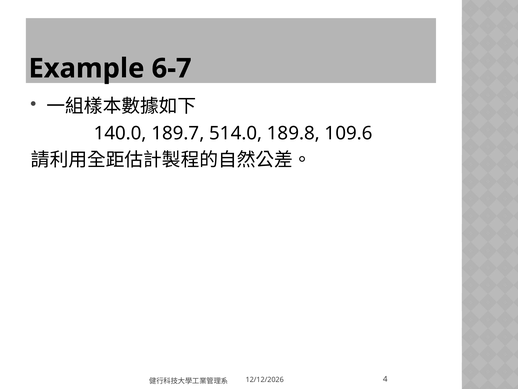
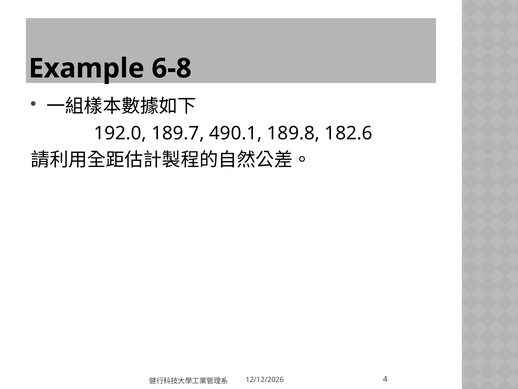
6-7: 6-7 -> 6-8 (172, 68)
140.0: 140.0 -> 192.0 (120, 133)
514.0: 514.0 -> 490.1 (236, 133)
109.6: 109.6 -> 182.6 (349, 133)
